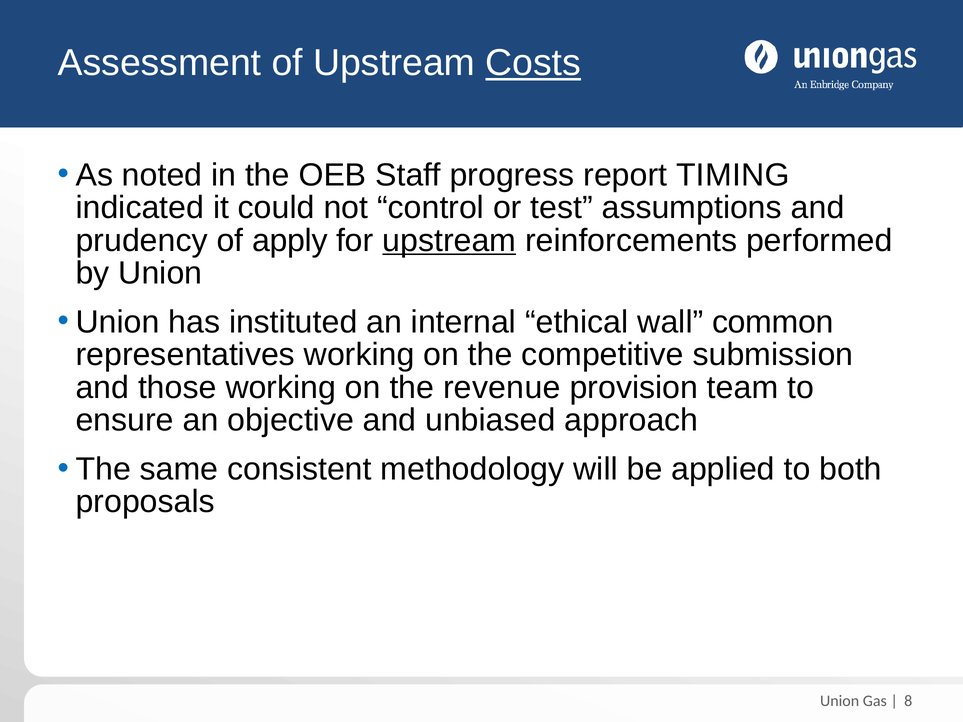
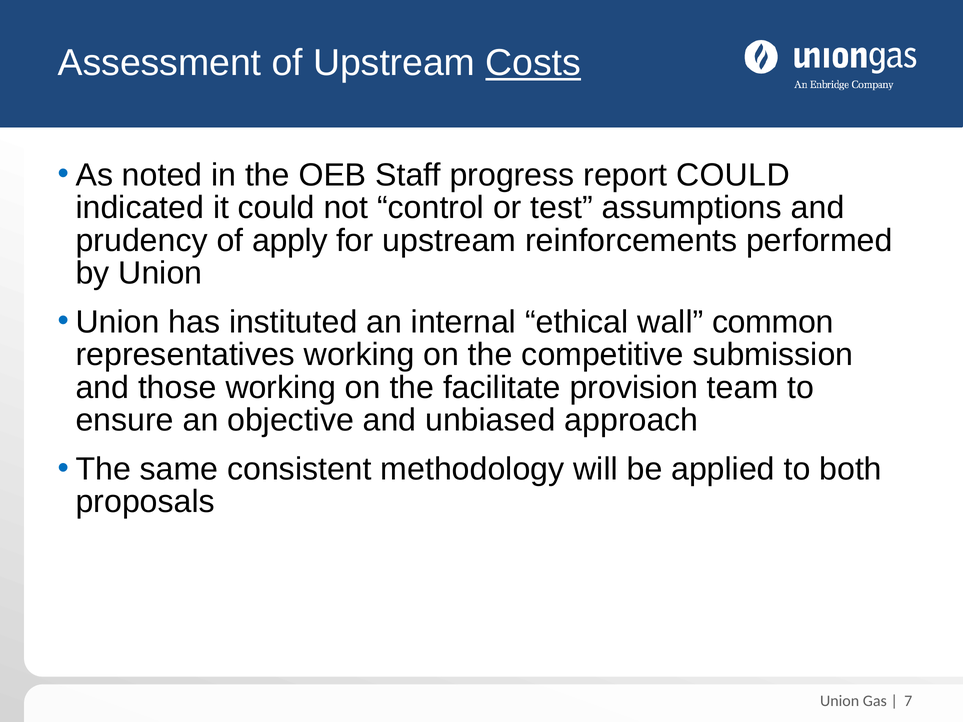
report TIMING: TIMING -> COULD (733, 175)
upstream underline: present -> none (449, 241)
revenue: revenue -> facilitate (502, 388)
8: 8 -> 7 (908, 701)
